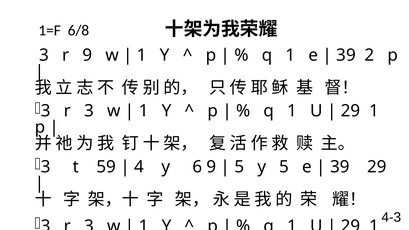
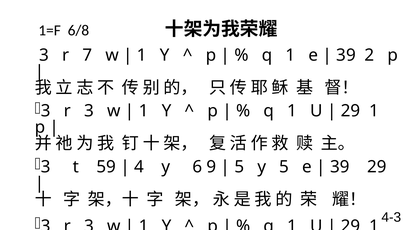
r 9: 9 -> 7 (87, 55)
